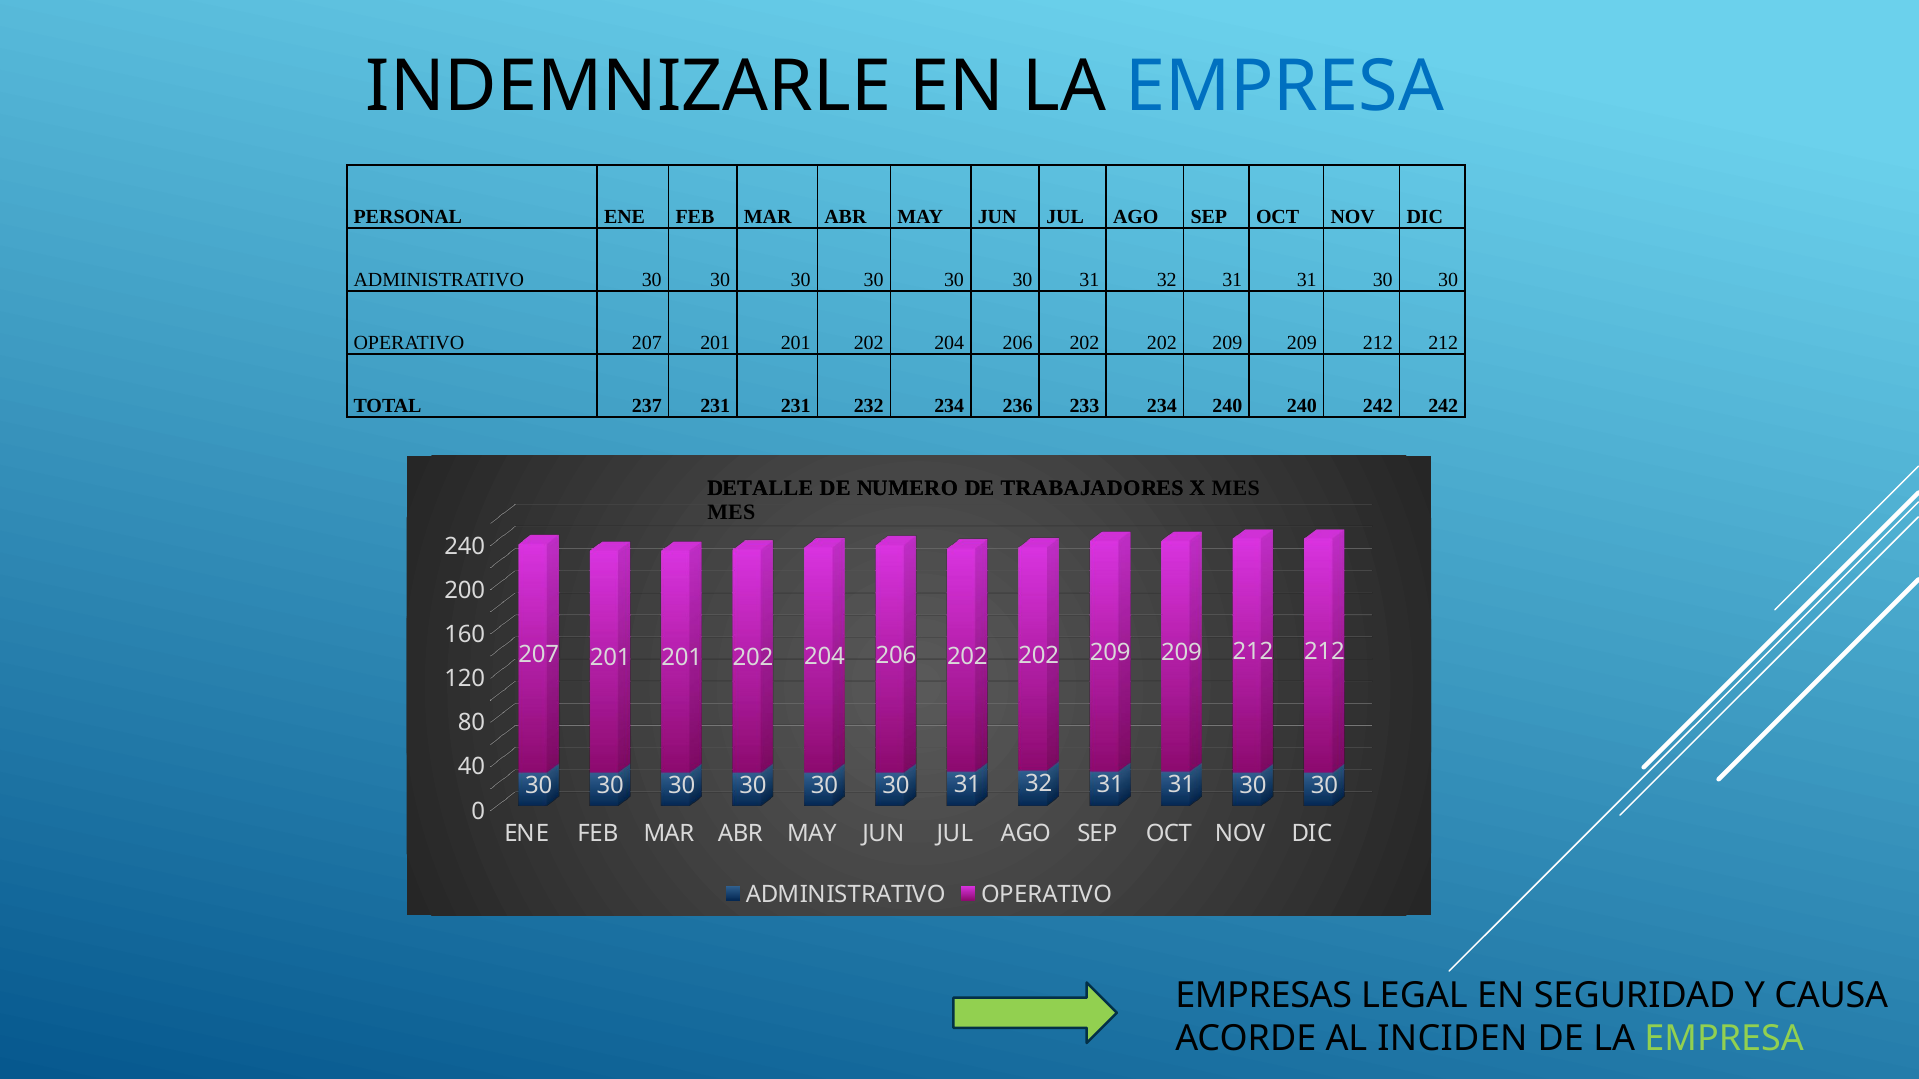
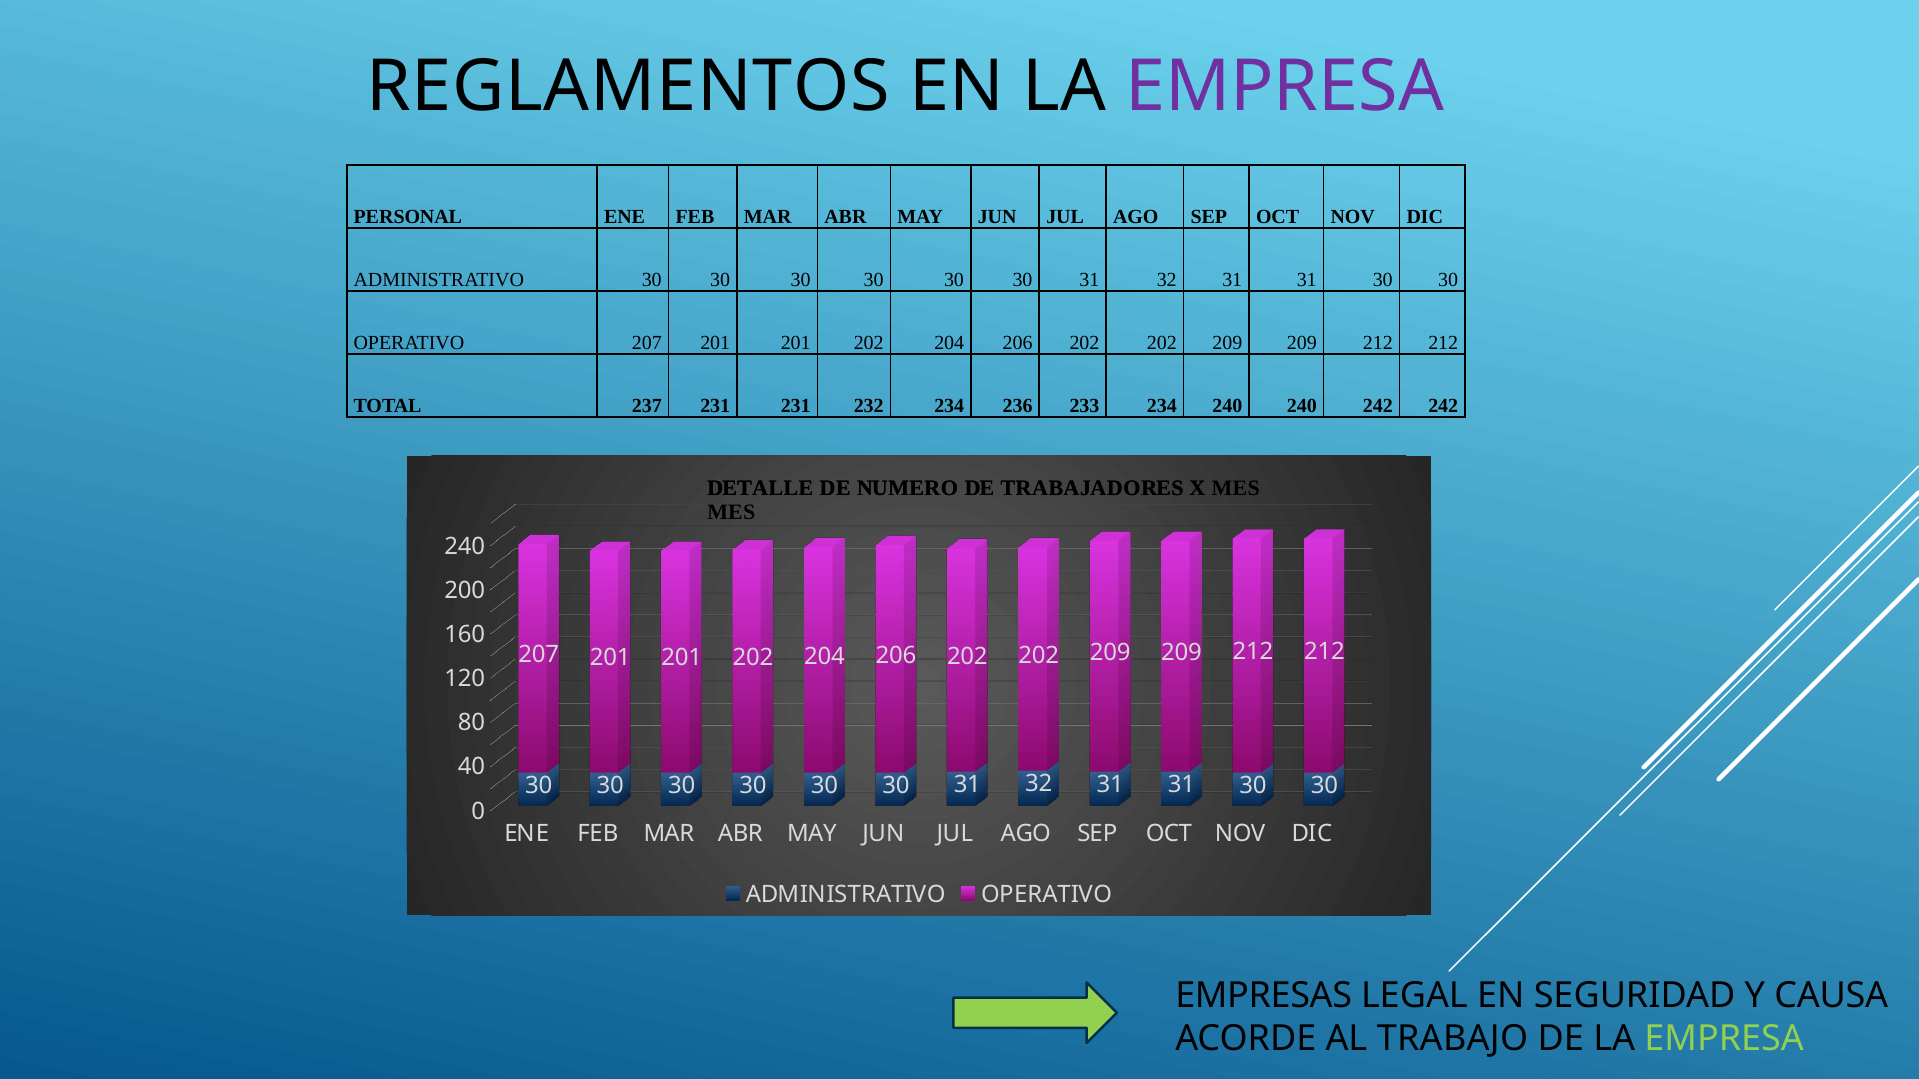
INDEMNIZARLE: INDEMNIZARLE -> REGLAMENTOS (628, 87)
EMPRESA colour: blue -> purple (1285, 87)
INCIDEN: INCIDEN -> TRABAJO (1452, 1039)
